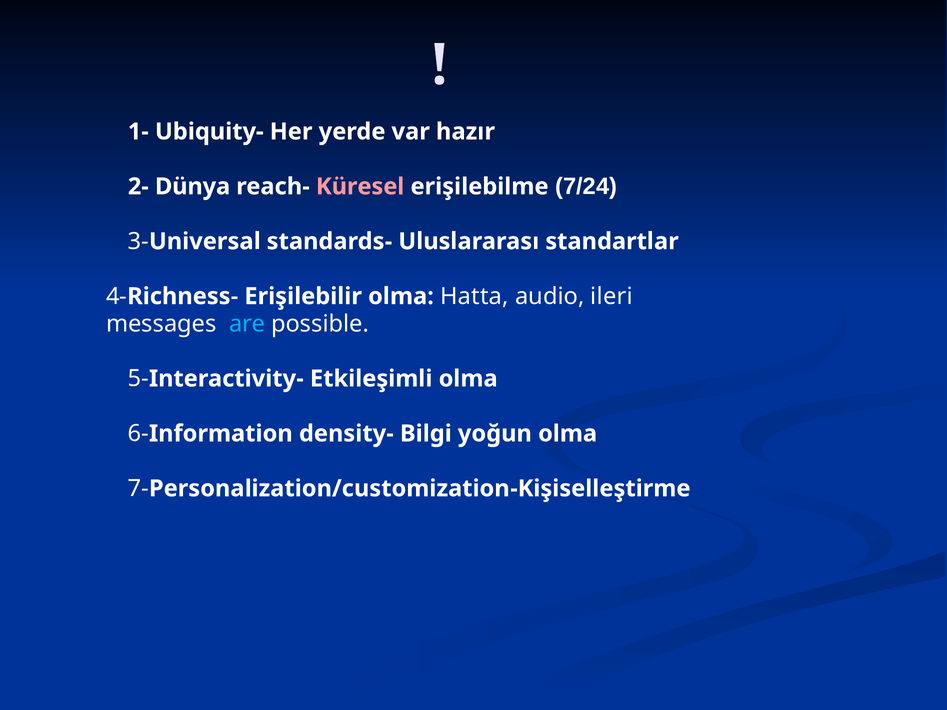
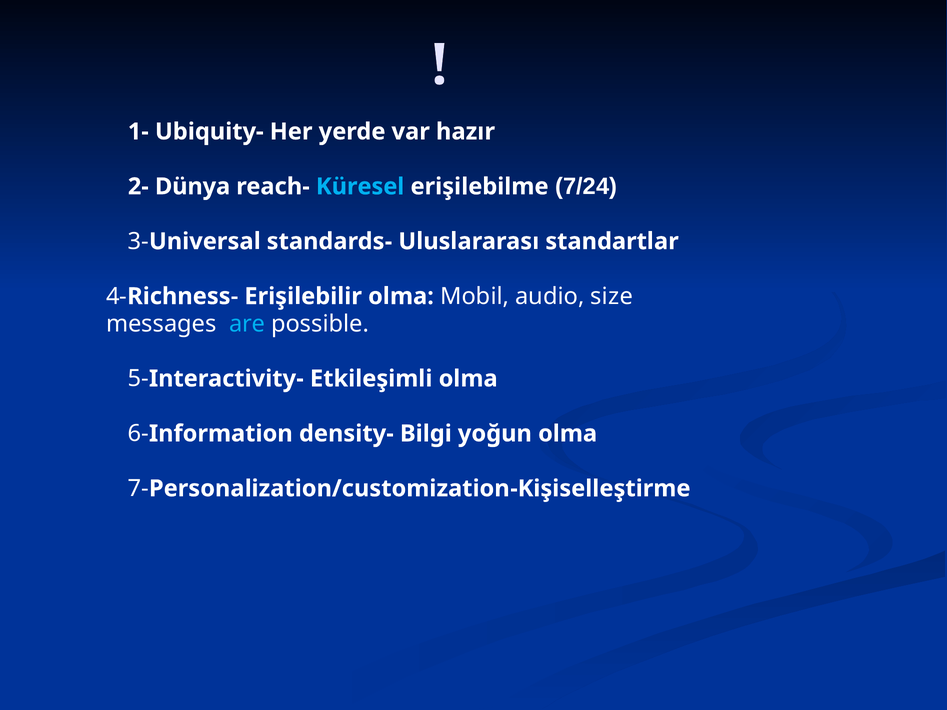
Küresel colour: pink -> light blue (360, 187)
Hatta: Hatta -> Mobil (475, 296)
ileri: ileri -> size (612, 296)
